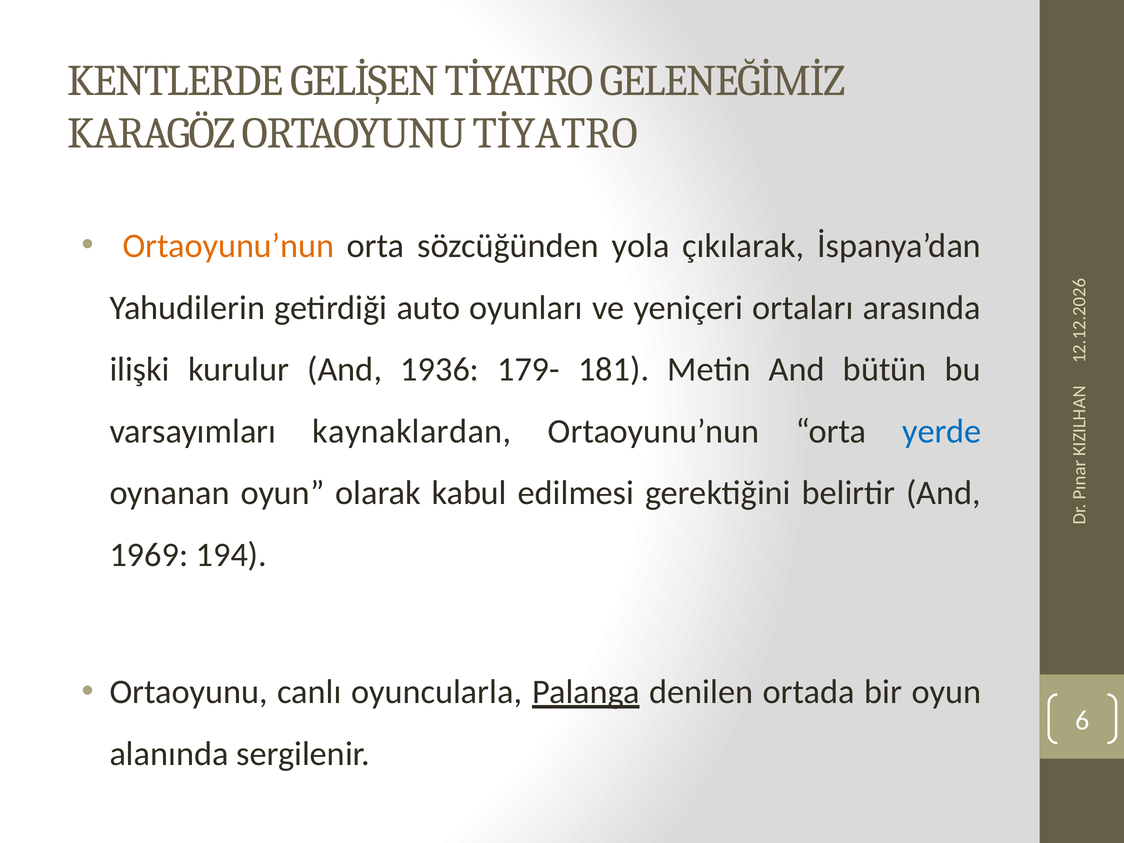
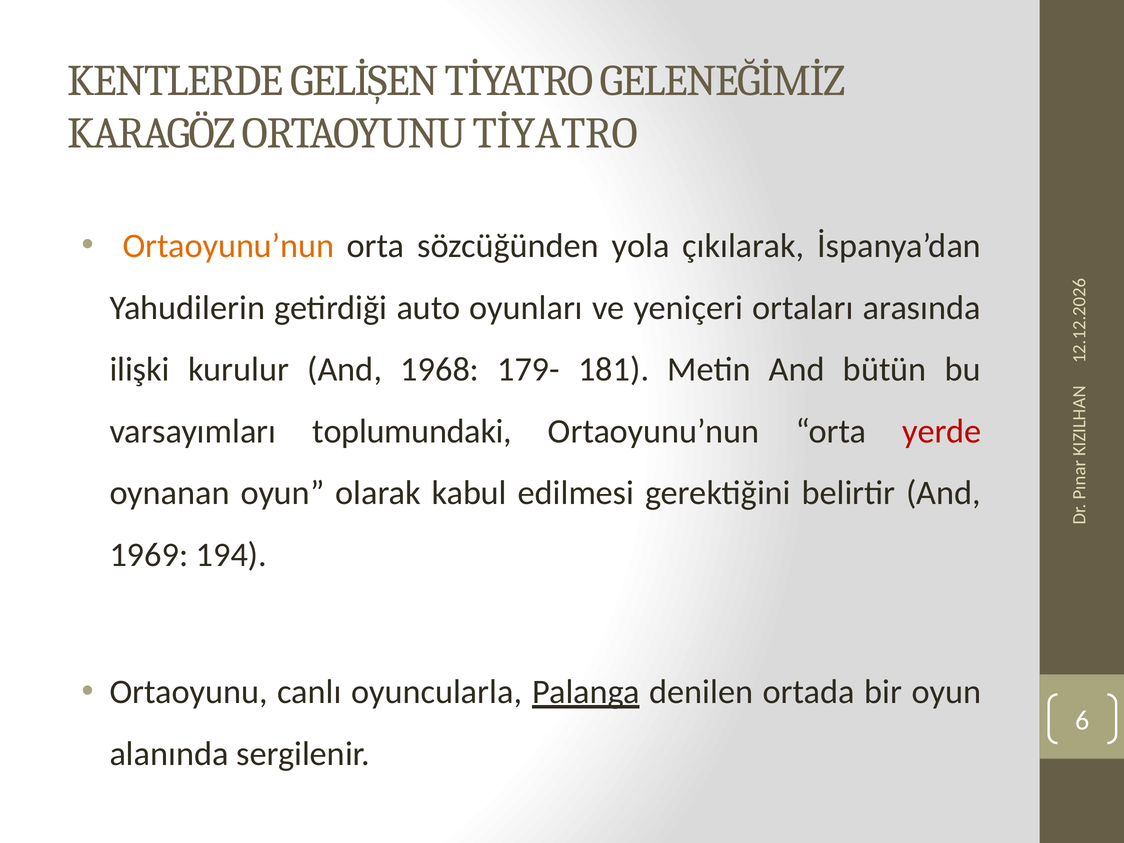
1936: 1936 -> 1968 (440, 369)
kaynaklardan: kaynaklardan -> toplumundaki (412, 431)
yerde colour: blue -> red (942, 431)
